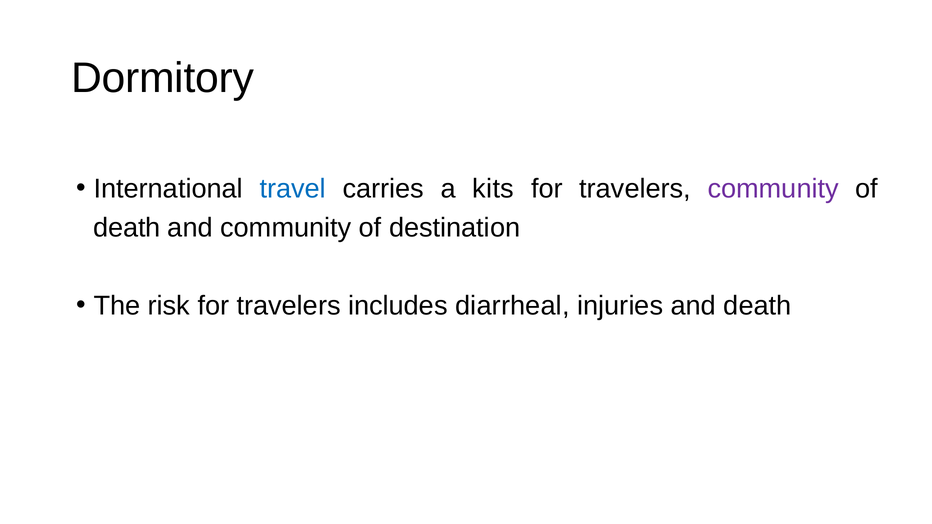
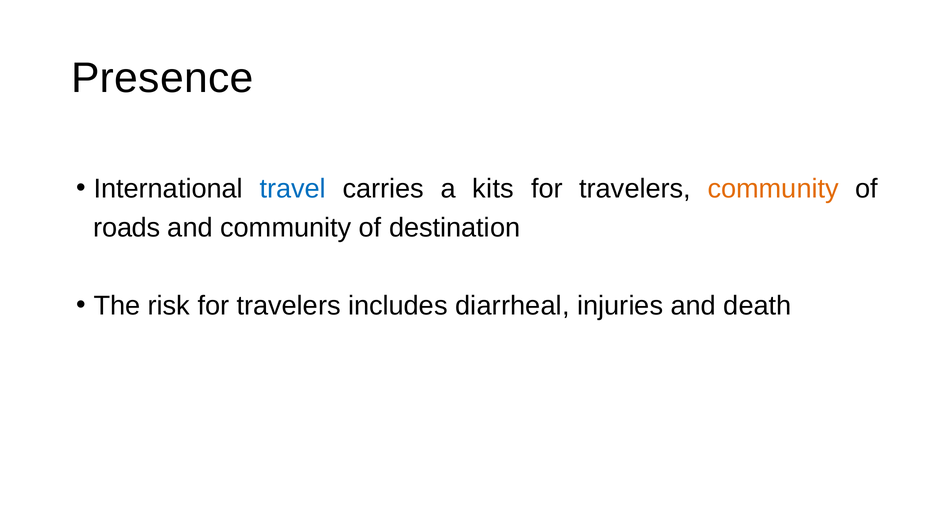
Dormitory: Dormitory -> Presence (162, 78)
community colour: purple -> orange (773, 189)
death: death -> roads (127, 228)
